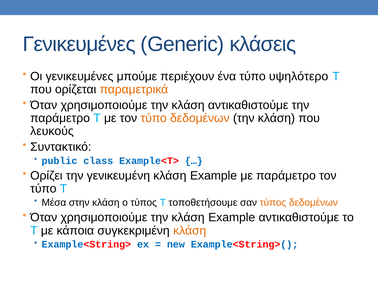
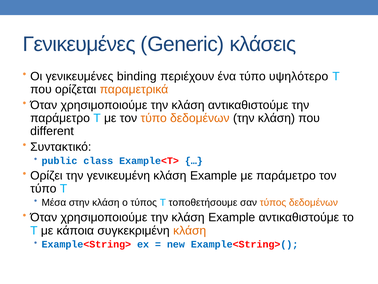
μπούμε: μπούμε -> binding (137, 76)
λευκούς: λευκούς -> different (52, 131)
